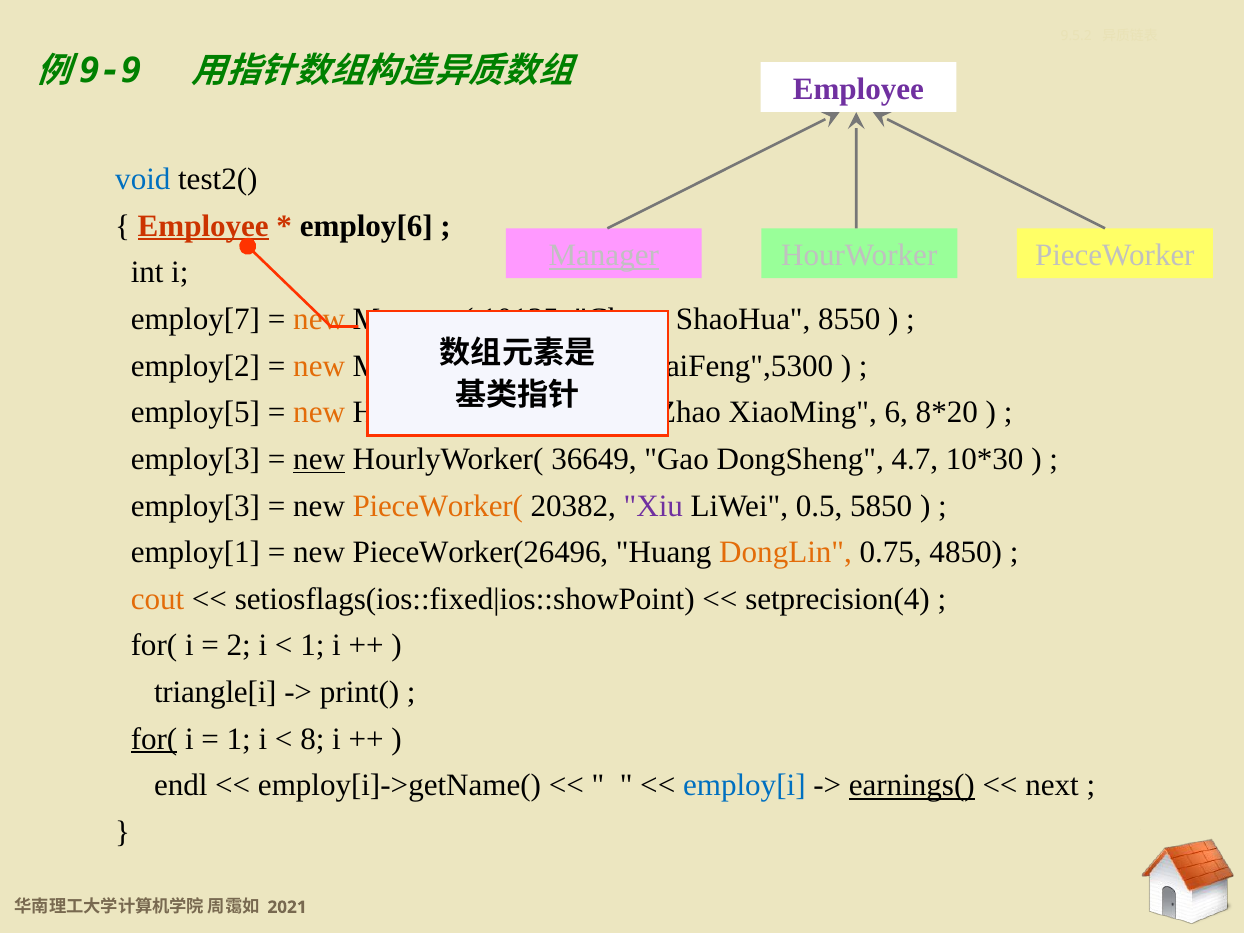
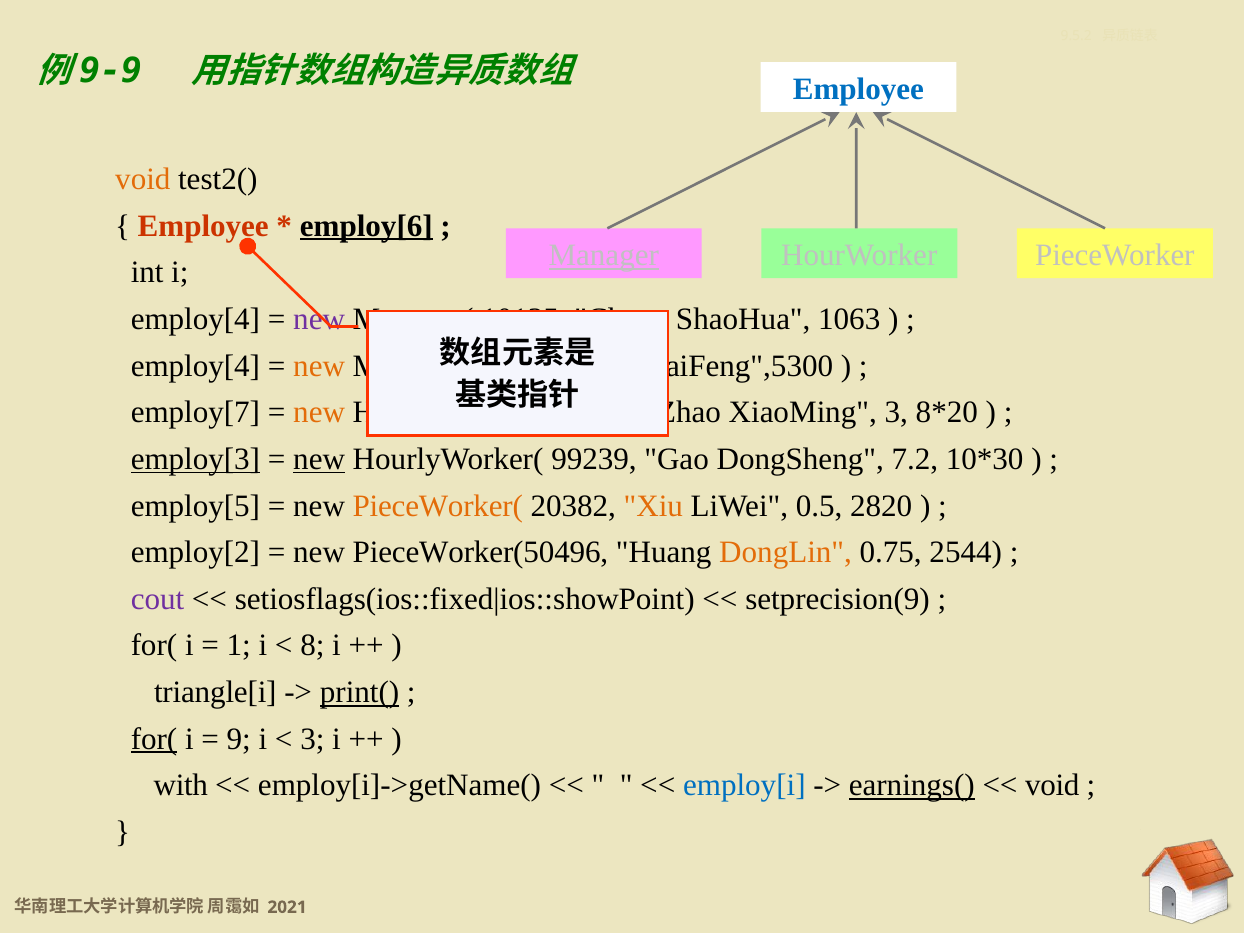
Employee colour: purple -> blue (858, 89)
void colour: blue -> orange (143, 179)
Employee underline: present -> none (203, 226)
employ[6 underline: none -> present (366, 226)
employ[7: employ[7 -> employ[4 (195, 319)
new colour: orange -> purple (319, 319)
8550: 8550 -> 1063 (849, 319)
employ[2: employ[2 -> employ[4 (195, 366)
employ[5: employ[5 -> employ[7 (195, 413)
XiaoMing 6: 6 -> 3 (896, 413)
employ[3 underline: none -> present (195, 459)
36649: 36649 -> 99239 (594, 459)
4.7: 4.7 -> 7.2 (915, 459)
employ[3: employ[3 -> employ[5 (195, 506)
Xiu colour: purple -> orange (653, 506)
5850: 5850 -> 2820 (881, 506)
employ[1: employ[1 -> employ[2 (195, 552)
PieceWorker(26496: PieceWorker(26496 -> PieceWorker(50496 (480, 552)
4850: 4850 -> 2544 (966, 552)
cout colour: orange -> purple (158, 599)
setprecision(4: setprecision(4 -> setprecision(9 (838, 599)
2: 2 -> 1 (239, 646)
1: 1 -> 8 (312, 646)
print( underline: none -> present (360, 692)
1: 1 -> 9 (239, 739)
8: 8 -> 3 (312, 739)
endl: endl -> with (181, 786)
next: next -> void (1052, 786)
